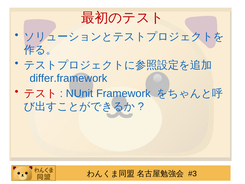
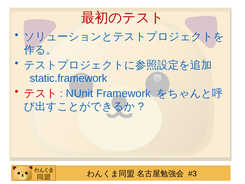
differ.framework: differ.framework -> static.framework (69, 78)
